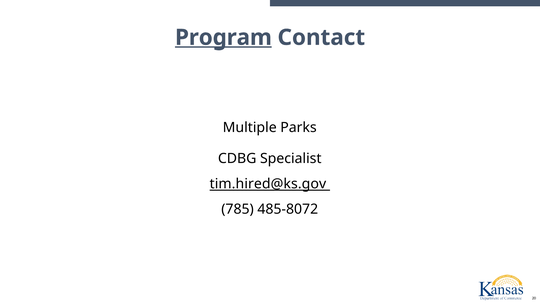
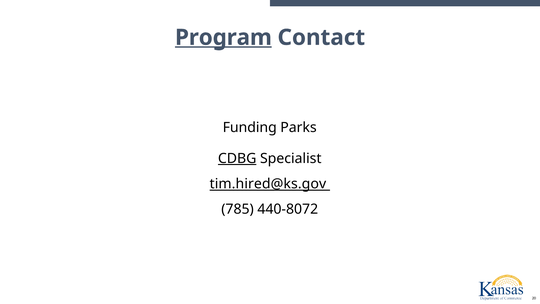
Multiple: Multiple -> Funding (250, 127)
CDBG underline: none -> present (237, 158)
485-8072: 485-8072 -> 440-8072 (288, 209)
